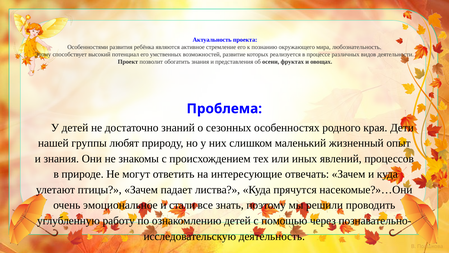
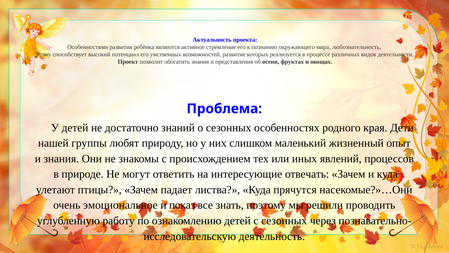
стали: стали -> показ (182, 205)
с помощью: помощью -> сезонных (284, 220)
